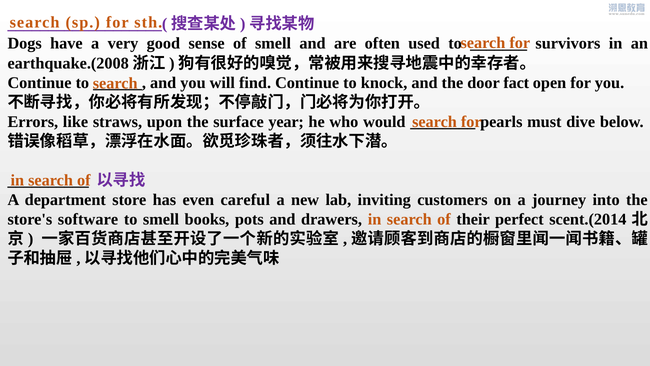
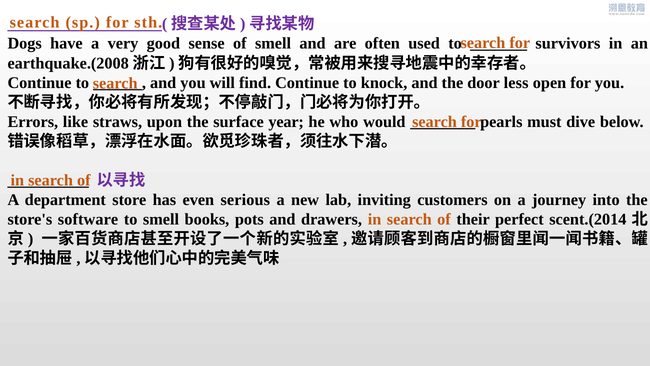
fact: fact -> less (516, 83)
careful: careful -> serious (245, 200)
